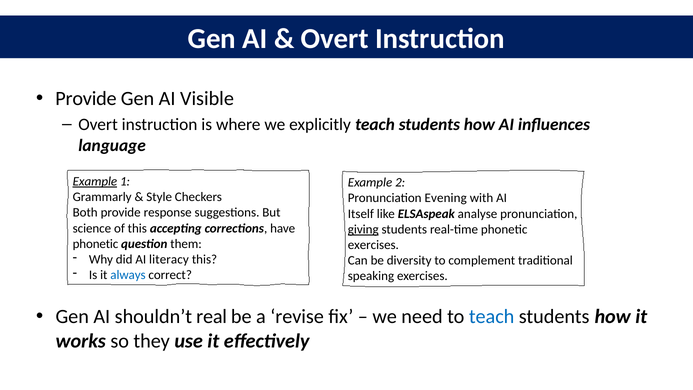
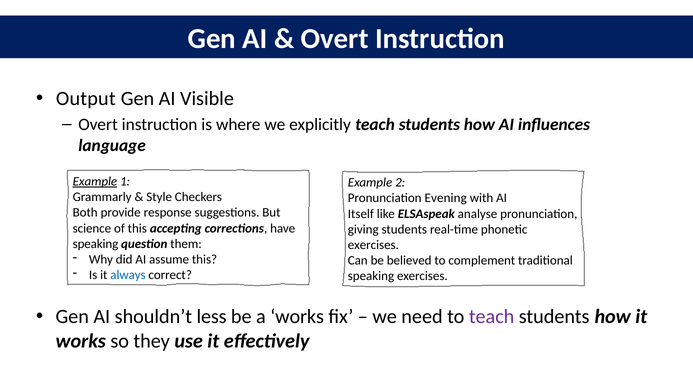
Provide: Provide -> Output (86, 99)
giving underline: present -> none (363, 229)
phonetic: phonetic -> speaking (95, 244)
literacy: literacy -> assume (169, 259)
diversity: diversity -> believed (409, 260)
real: real -> less (212, 317)
a revise: revise -> works (297, 317)
teach colour: blue -> purple (492, 317)
